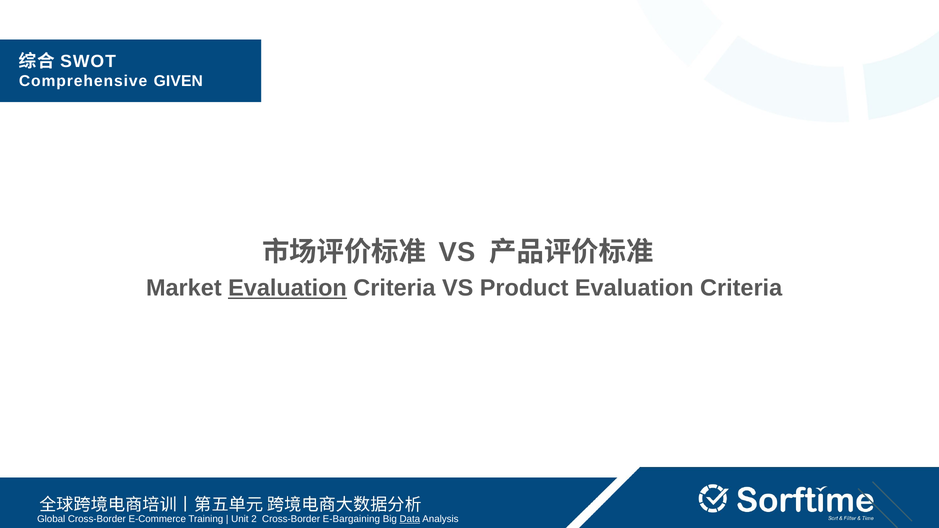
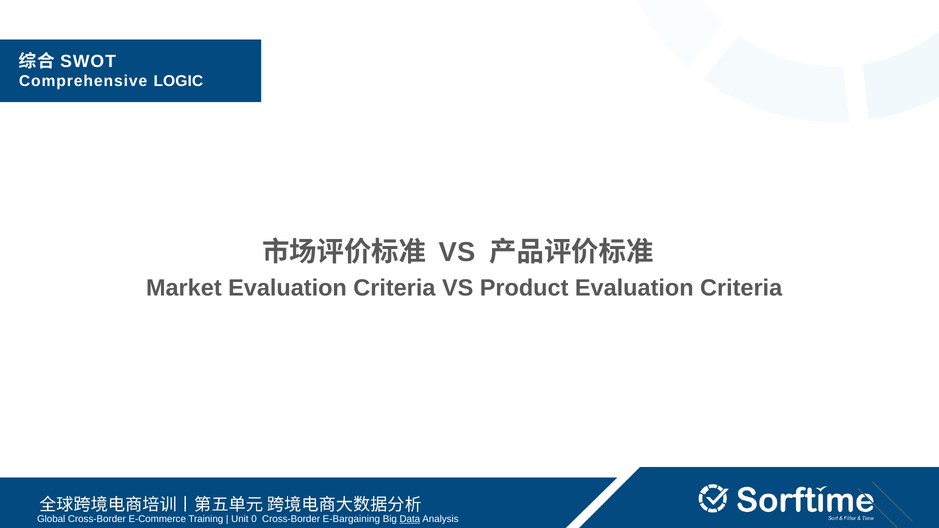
GIVEN: GIVEN -> LOGIC (178, 81)
Evaluation underline: present -> none (288, 288)
2: 2 -> 0 (254, 519)
